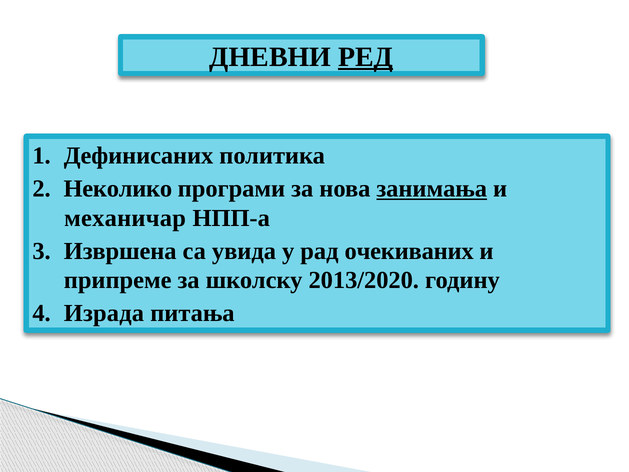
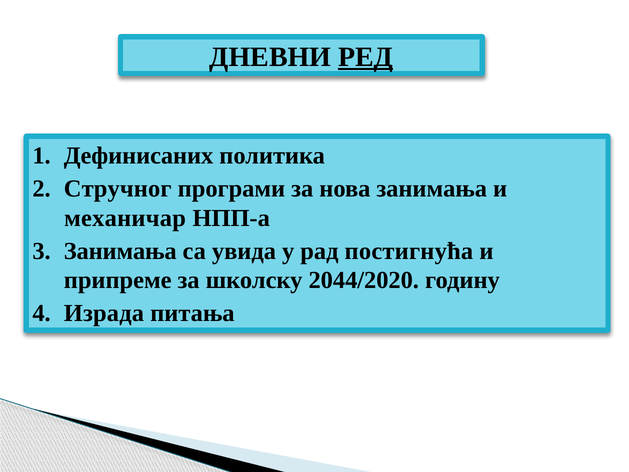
Неколико: Неколико -> Стручног (118, 189)
занимања underline: present -> none (432, 189)
Извршена: Извршена -> Занимања (120, 251)
очекиваних: очекиваних -> постигнућа (409, 251)
2013/2020: 2013/2020 -> 2044/2020 (364, 280)
